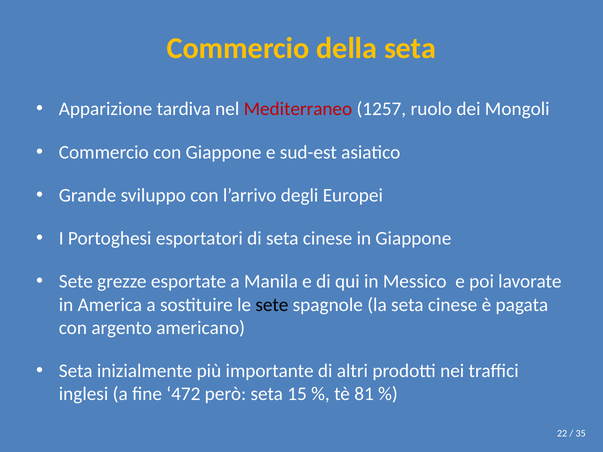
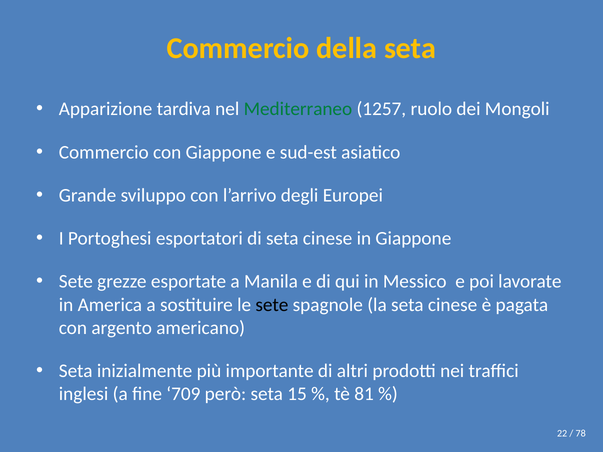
Mediterraneo colour: red -> green (298, 109)
472: 472 -> 709 (183, 394)
35: 35 -> 78 (581, 433)
